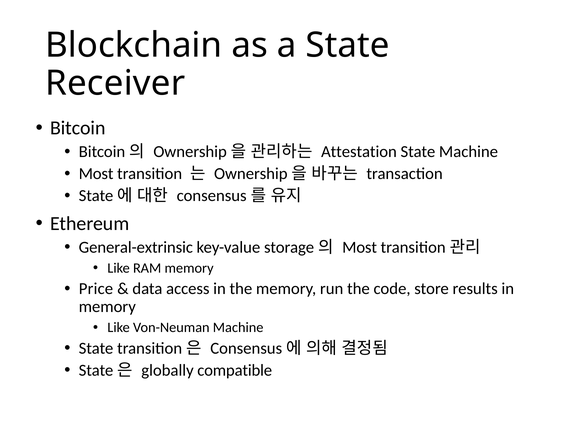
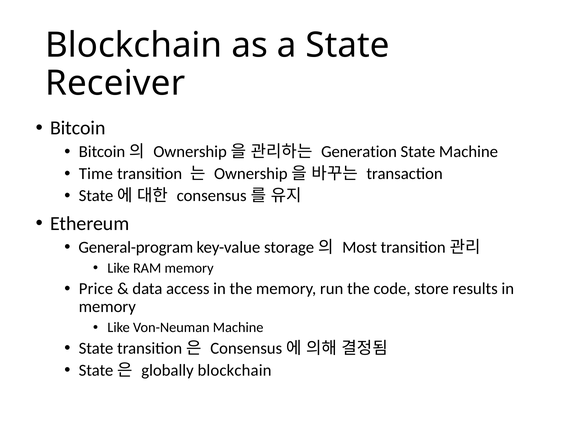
Attestation: Attestation -> Generation (359, 152)
Most: Most -> Time (96, 174)
General-extrinsic: General-extrinsic -> General-program (136, 247)
globally compatible: compatible -> blockchain (235, 370)
